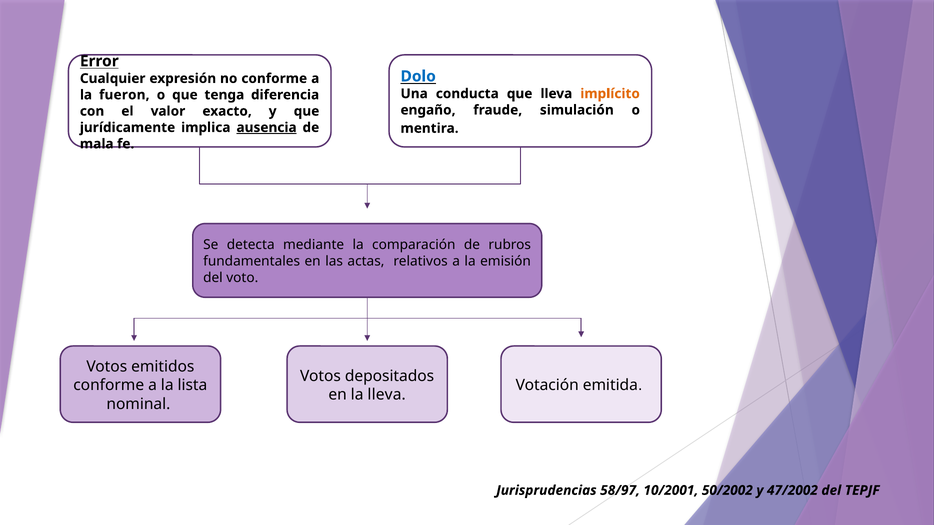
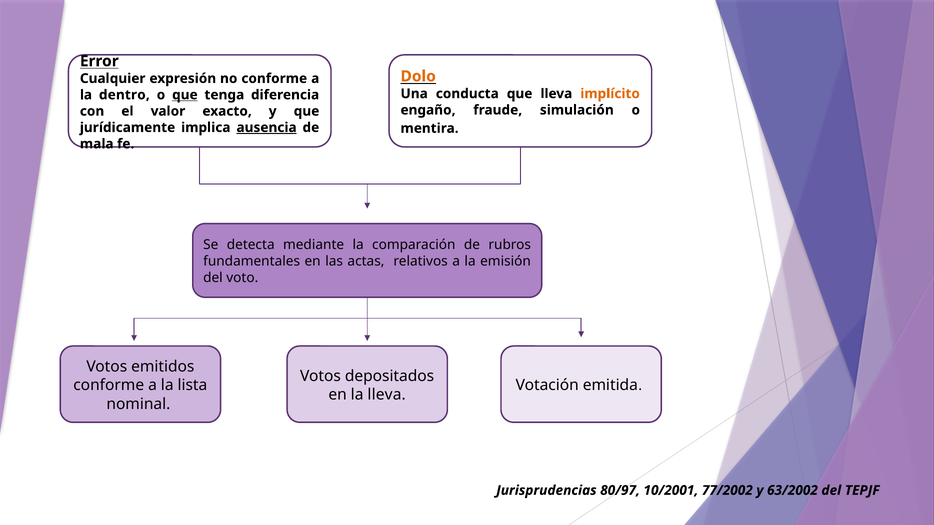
Dolo colour: blue -> orange (418, 76)
fueron: fueron -> dentro (124, 95)
que underline: none -> present (185, 95)
58/97: 58/97 -> 80/97 (620, 491)
50/2002: 50/2002 -> 77/2002 (727, 491)
47/2002: 47/2002 -> 63/2002 (792, 491)
